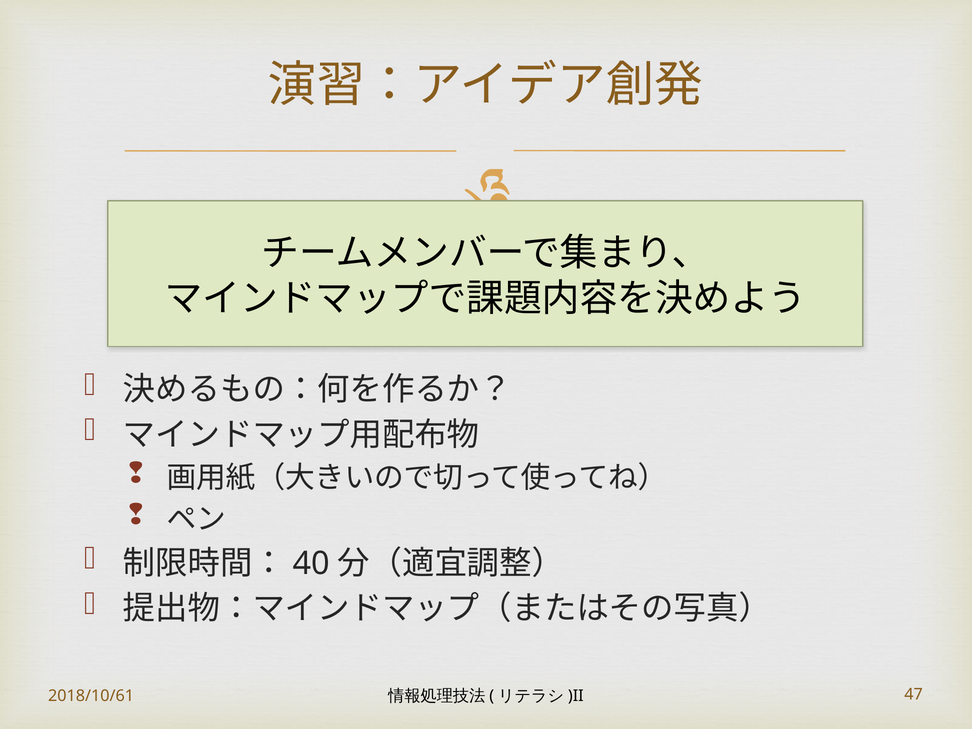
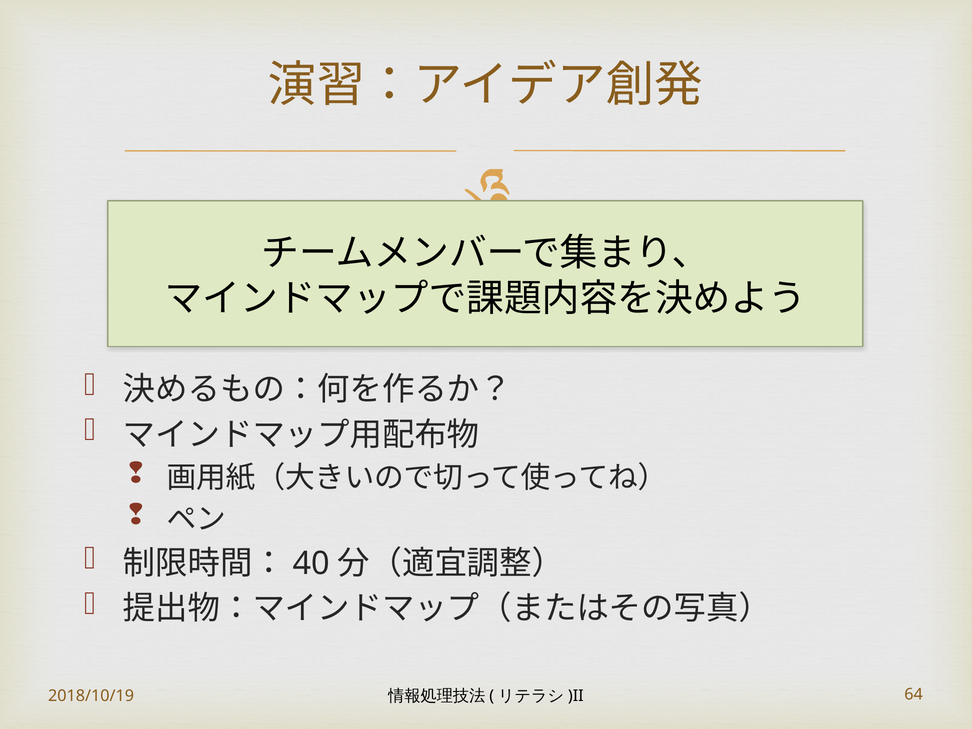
2018/10/61: 2018/10/61 -> 2018/10/19 (91, 696)
47: 47 -> 64 (914, 694)
